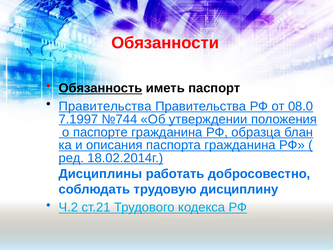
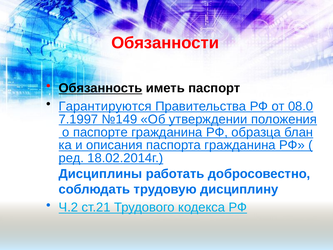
Правительства: Правительства -> Гарантируются (105, 106)
№744: №744 -> №149 (119, 119)
